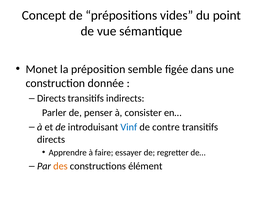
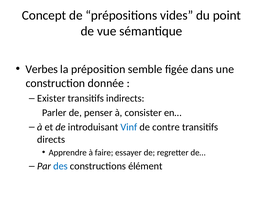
Monet: Monet -> Verbes (42, 69)
Directs: Directs -> Exister (51, 98)
des colour: orange -> blue (60, 166)
